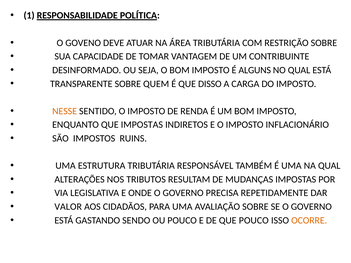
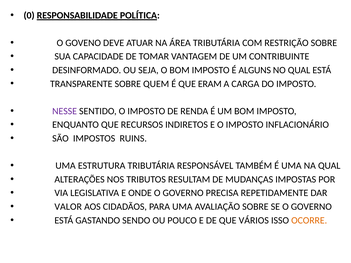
1: 1 -> 0 (29, 16)
DISSO: DISSO -> ERAM (210, 84)
NESSE colour: orange -> purple (65, 111)
QUE IMPOSTAS: IMPOSTAS -> RECURSOS (142, 125)
QUE POUCO: POUCO -> VÁRIOS (254, 221)
